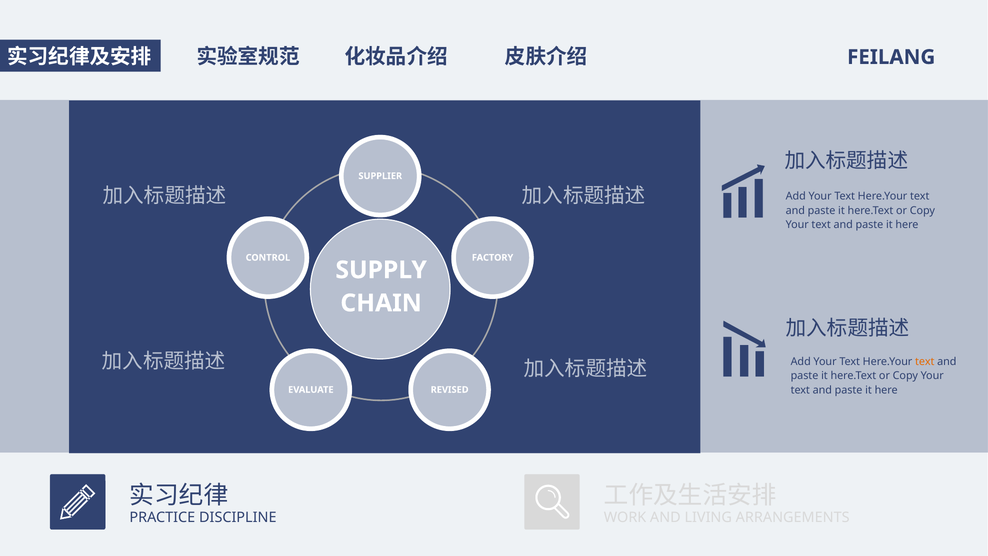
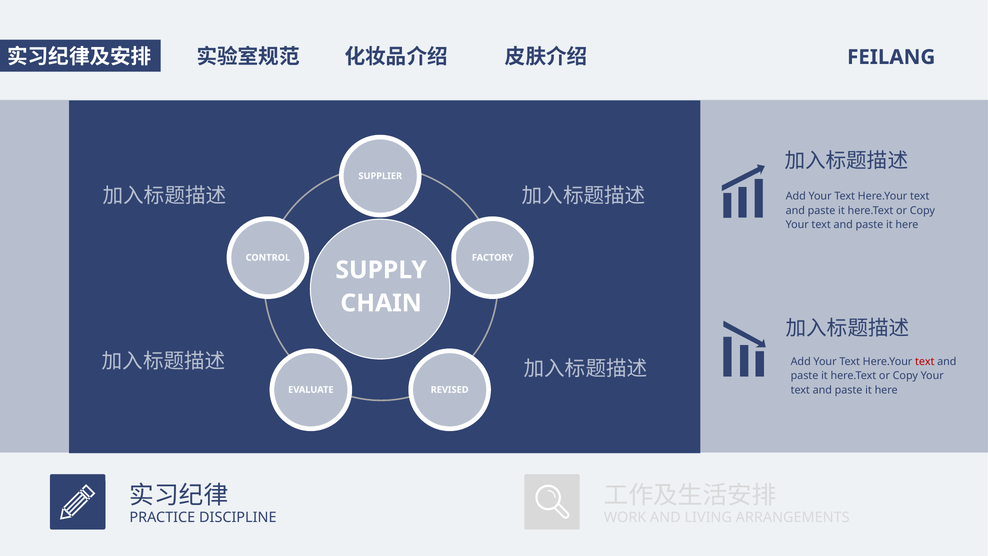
text colour: orange -> red (925, 361)
